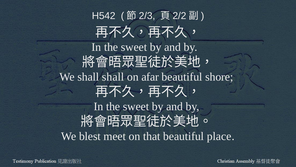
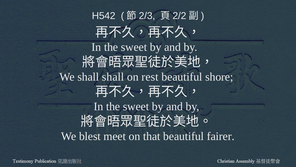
afar: afar -> rest (150, 77)
place: place -> fairer (221, 136)
